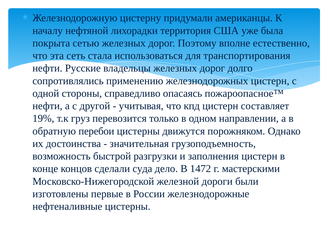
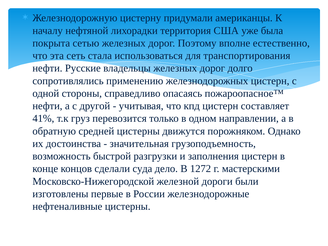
19%: 19% -> 41% (43, 119)
перебои: перебои -> средней (96, 131)
1472: 1472 -> 1272 (201, 169)
